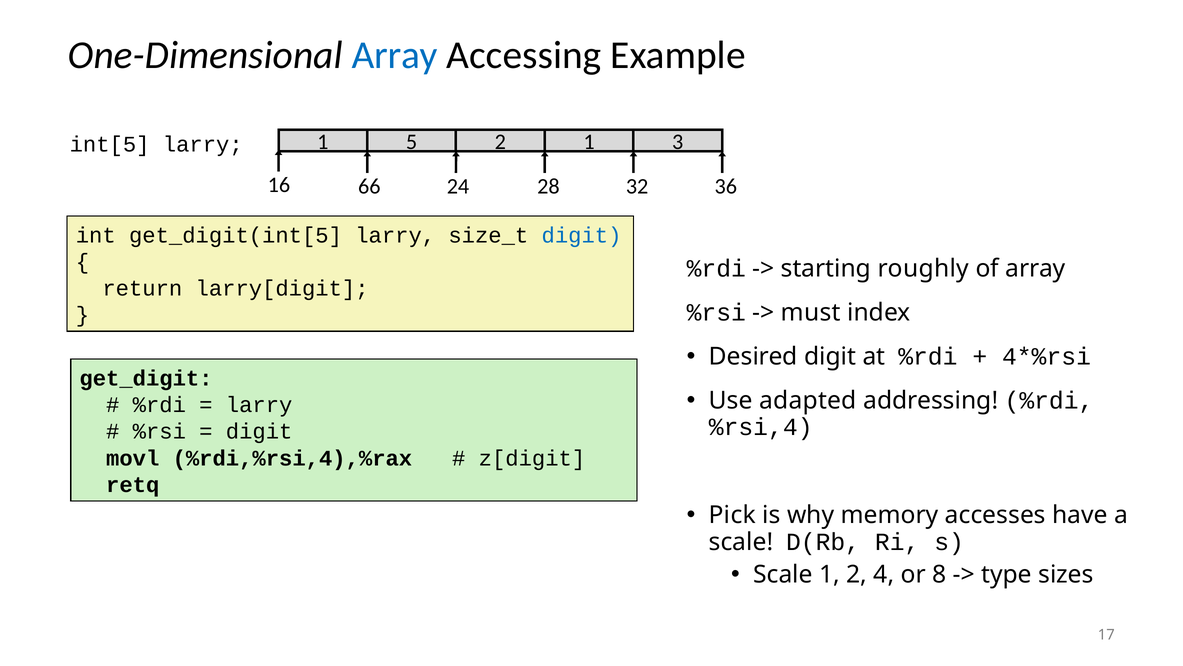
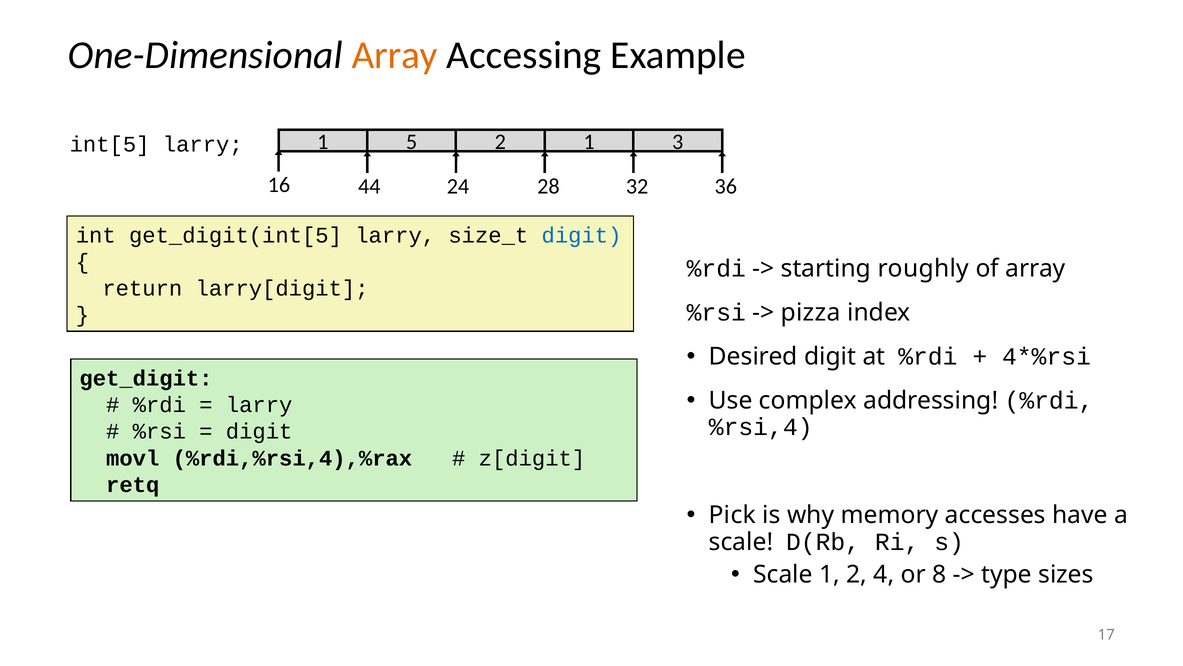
Array colour: blue -> orange (395, 55)
66: 66 -> 44 (369, 186)
must: must -> pizza (811, 312)
adapted: adapted -> complex (808, 400)
